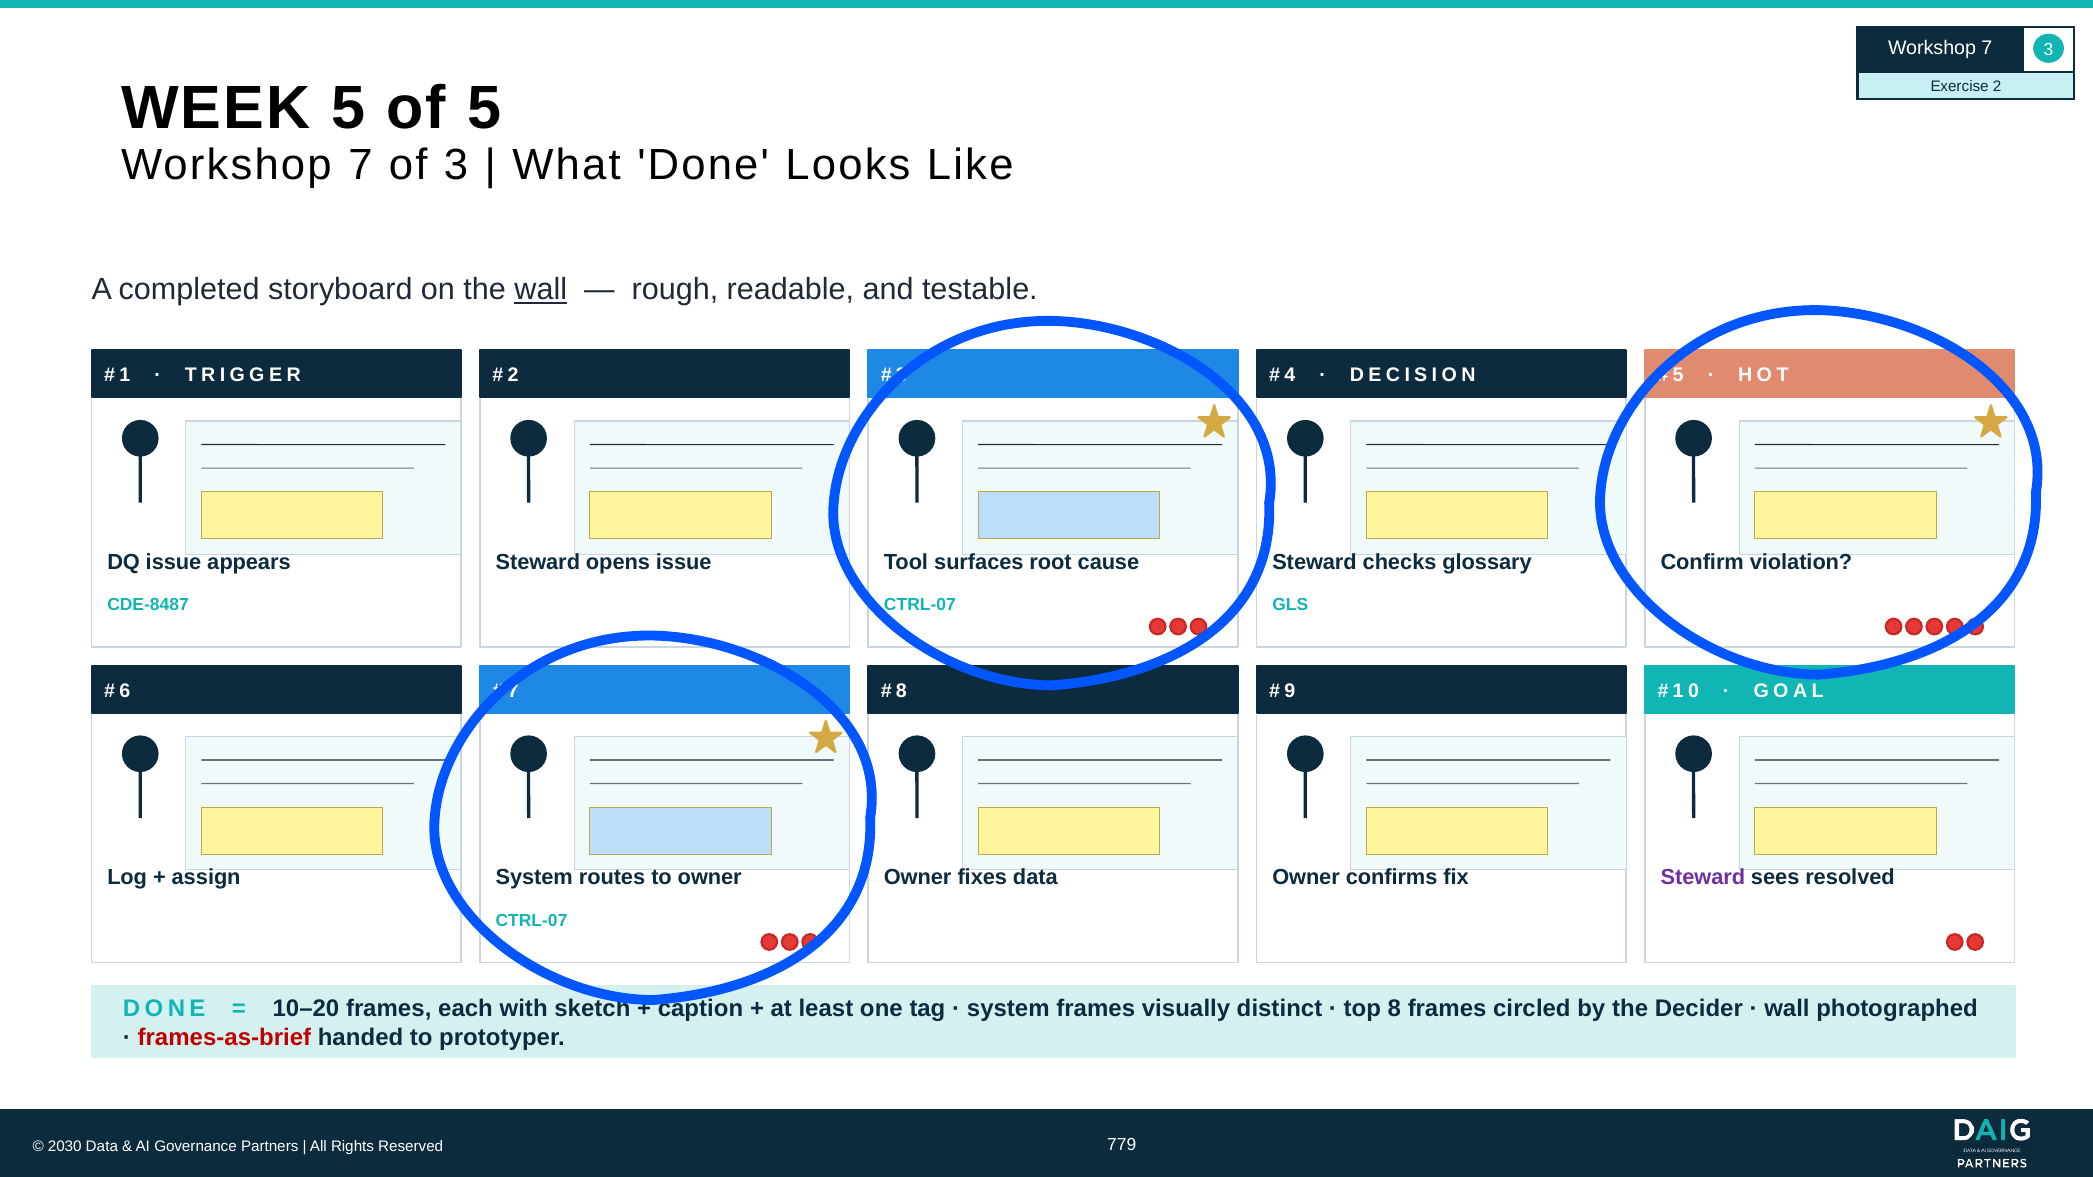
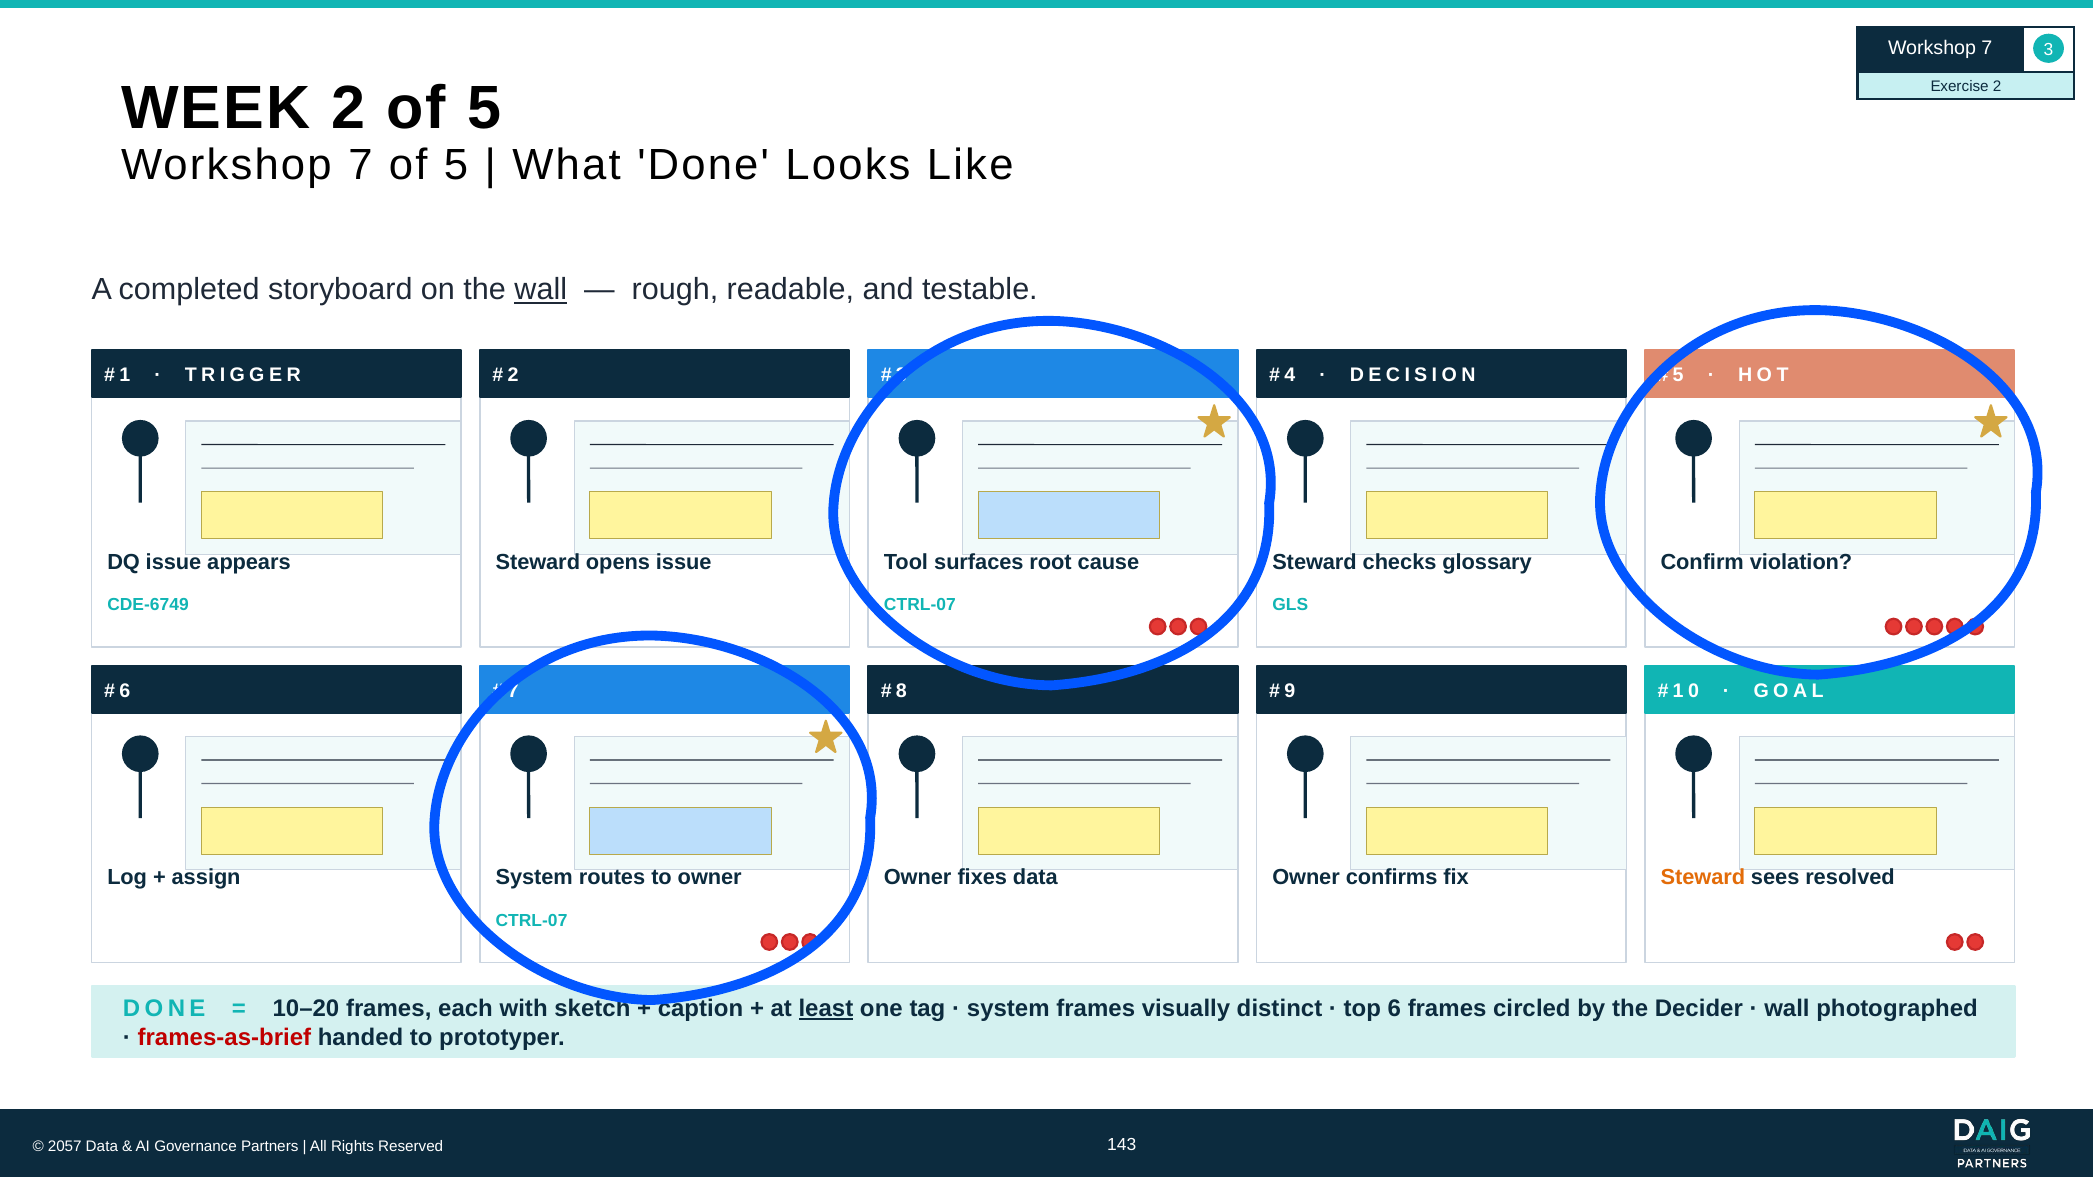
WEEK 5: 5 -> 2 (348, 108)
7 of 3: 3 -> 5 (456, 165)
CDE-8487: CDE-8487 -> CDE-6749 (148, 605)
Steward colour: purple -> orange (1703, 878)
least underline: none -> present (826, 1009)
8: 8 -> 6 (1394, 1009)
2030: 2030 -> 2057 (65, 1147)
779: 779 -> 143 (1122, 1145)
